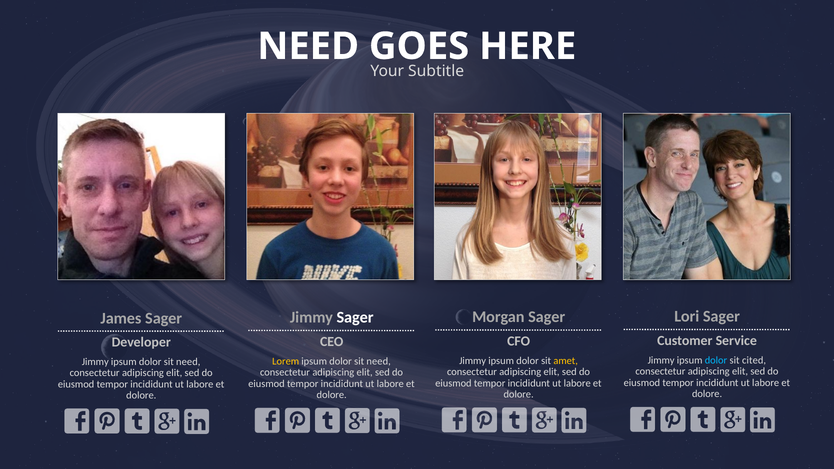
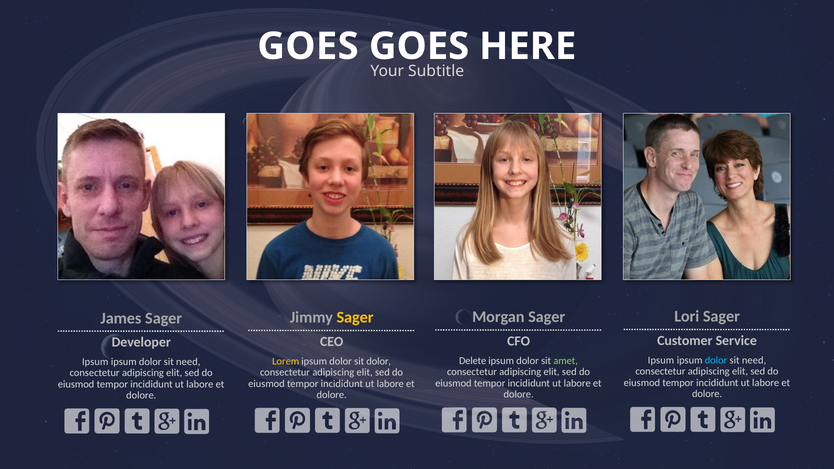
NEED: NEED -> GOES (308, 46)
Sager colour: white -> yellow (355, 318)
Jimmy: Jimmy -> Ipsum (661, 360)
cited: cited -> need (754, 360)
Jimmy: Jimmy -> Delete (473, 361)
amet colour: yellow -> light green (566, 361)
need: need -> dolor (379, 361)
Jimmy: Jimmy -> Ipsum (95, 362)
